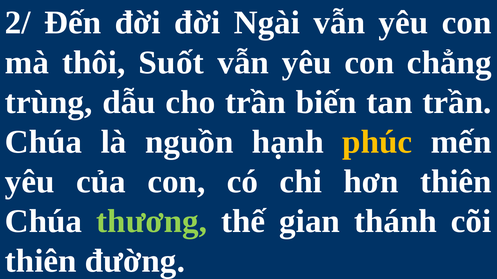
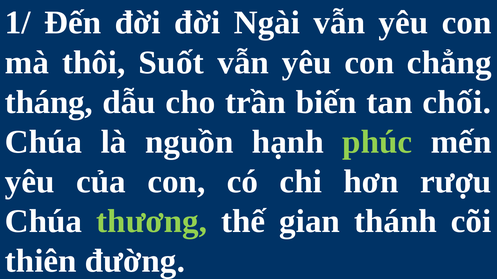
2/: 2/ -> 1/ (18, 23)
trùng: trùng -> tháng (49, 102)
tan trần: trần -> chối (457, 102)
phúc colour: yellow -> light green (377, 142)
hơn thiên: thiên -> rượu (456, 182)
